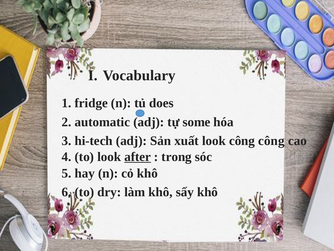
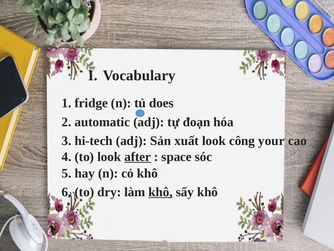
some: some -> đoạn (197, 122)
công công: công -> your (271, 141)
trong: trong -> space (177, 156)
khô underline: none -> present (161, 192)
